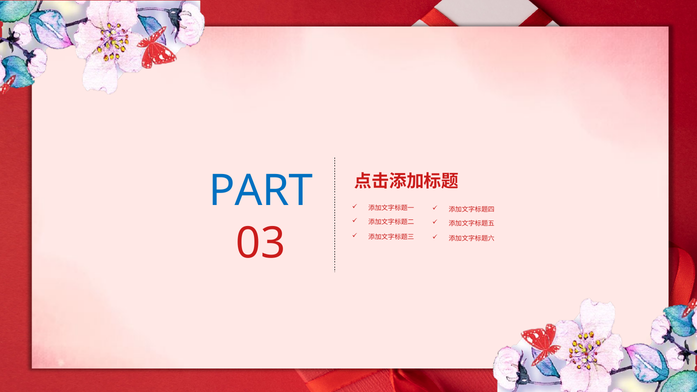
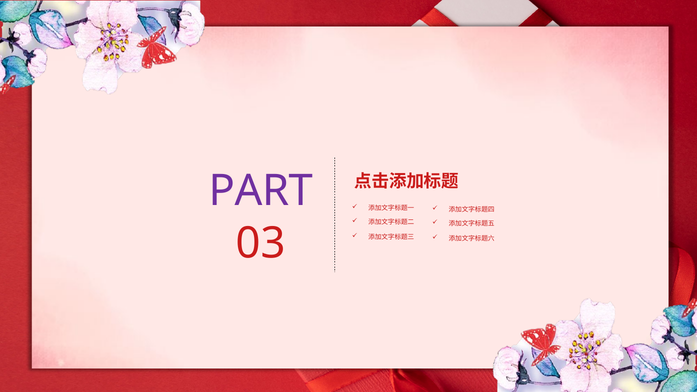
PART colour: blue -> purple (261, 191)
